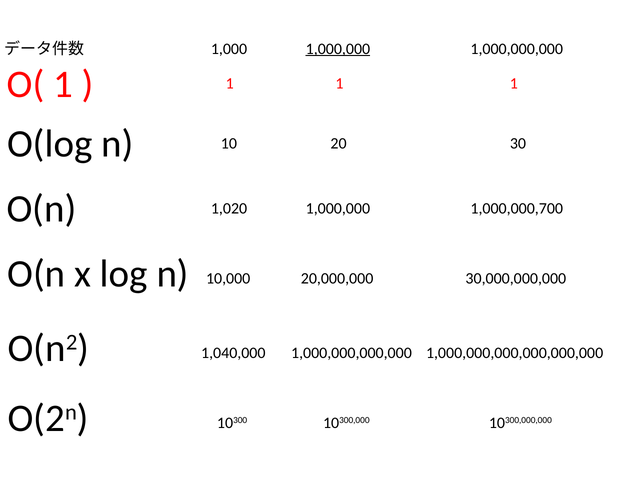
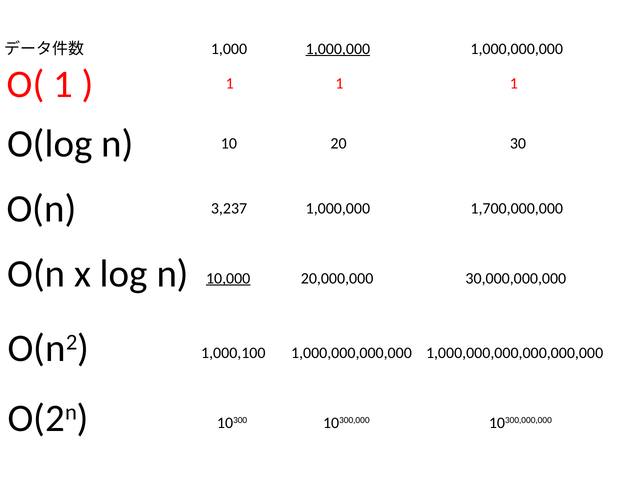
1,020: 1,020 -> 3,237 (229, 208)
1,000,000,700: 1,000,000,700 -> 1,700,000,000 (517, 208)
10,000 underline: none -> present (228, 278)
1,040,000: 1,040,000 -> 1,000,100 (233, 353)
